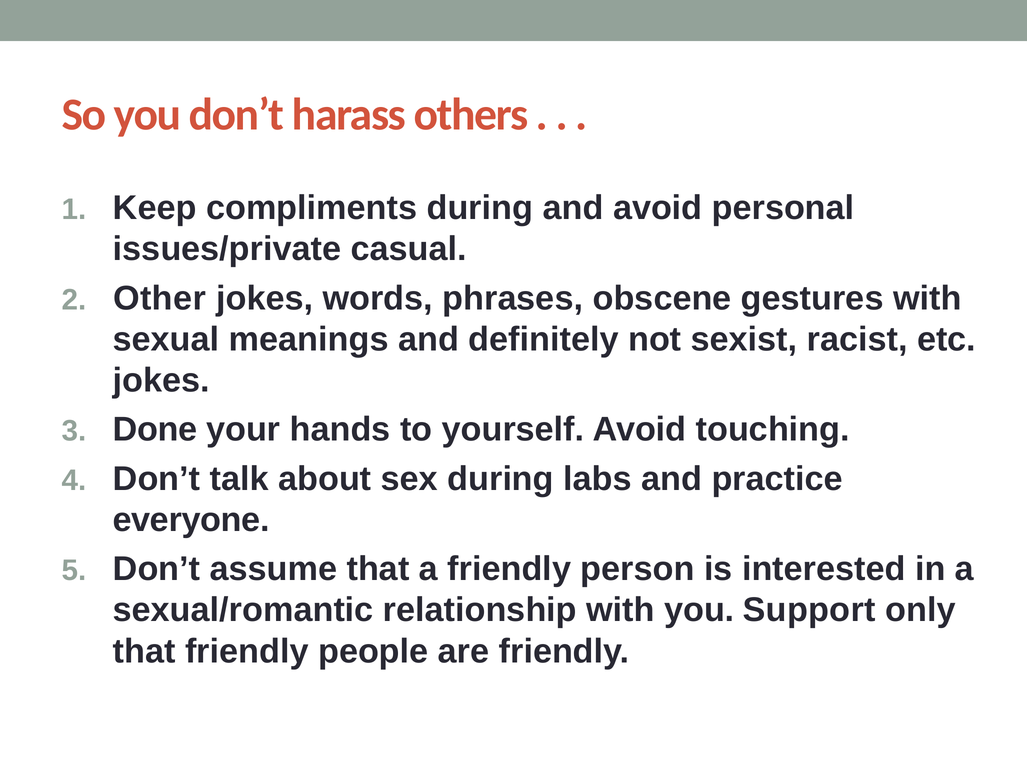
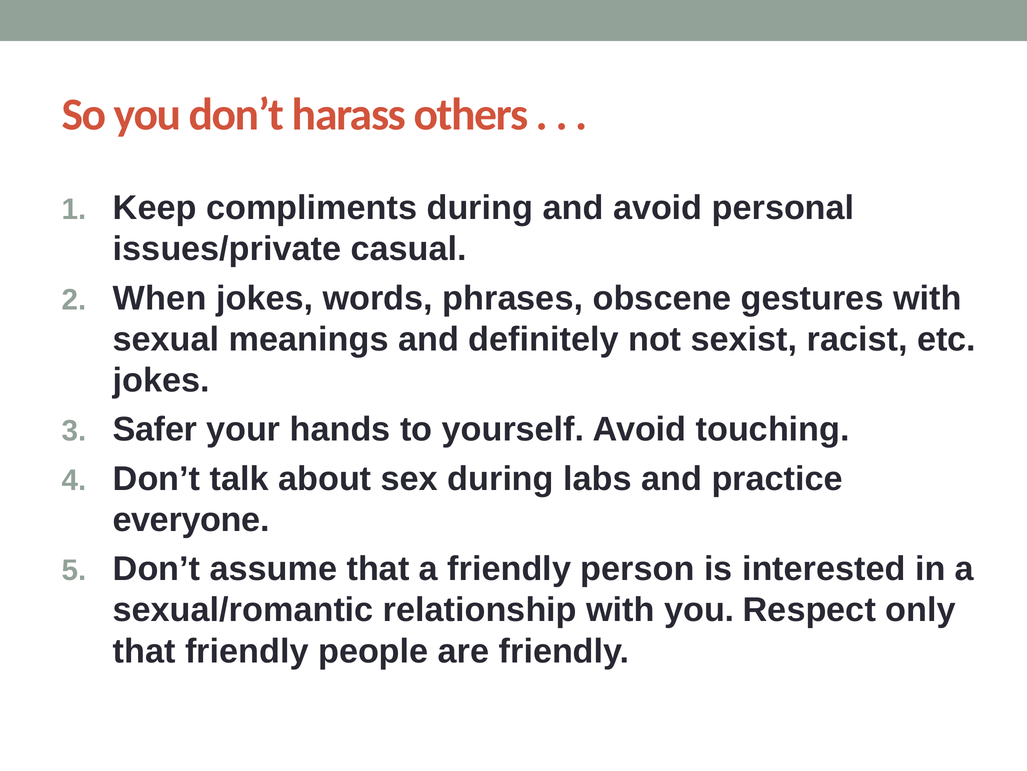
Other: Other -> When (160, 298)
Done: Done -> Safer (155, 429)
Support: Support -> Respect (809, 610)
